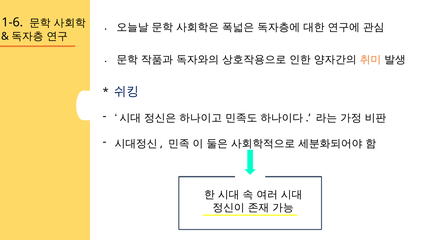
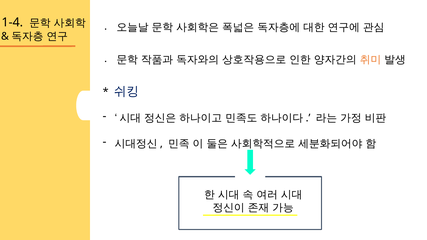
1-6: 1-6 -> 1-4 (12, 23)
